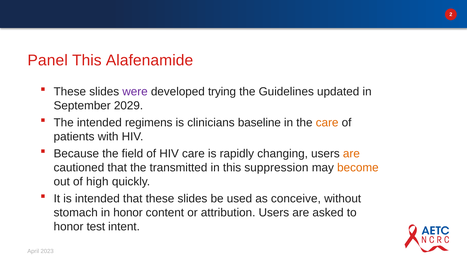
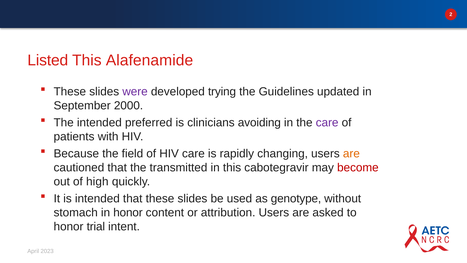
Panel: Panel -> Listed (48, 60)
2029: 2029 -> 2000 (129, 106)
regimens: regimens -> preferred (149, 123)
baseline: baseline -> avoiding (259, 123)
care colour: orange -> purple (327, 123)
suppression: suppression -> cabotegravir (276, 168)
become colour: orange -> red (358, 168)
conceive: conceive -> genotype (296, 198)
test: test -> trial (96, 226)
